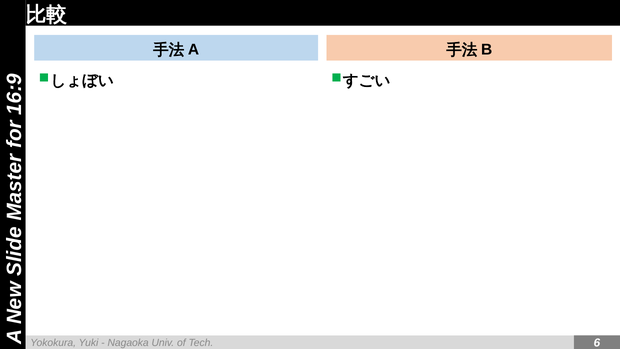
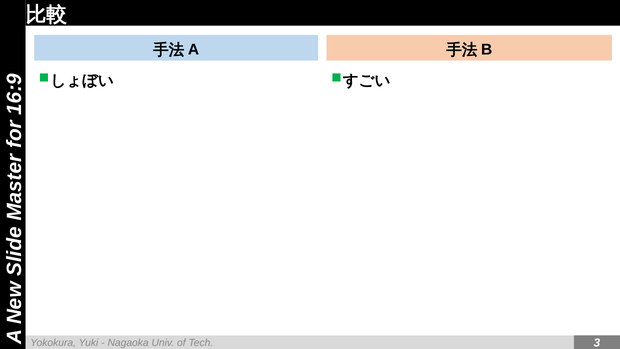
Tech 6: 6 -> 3 (597, 343)
